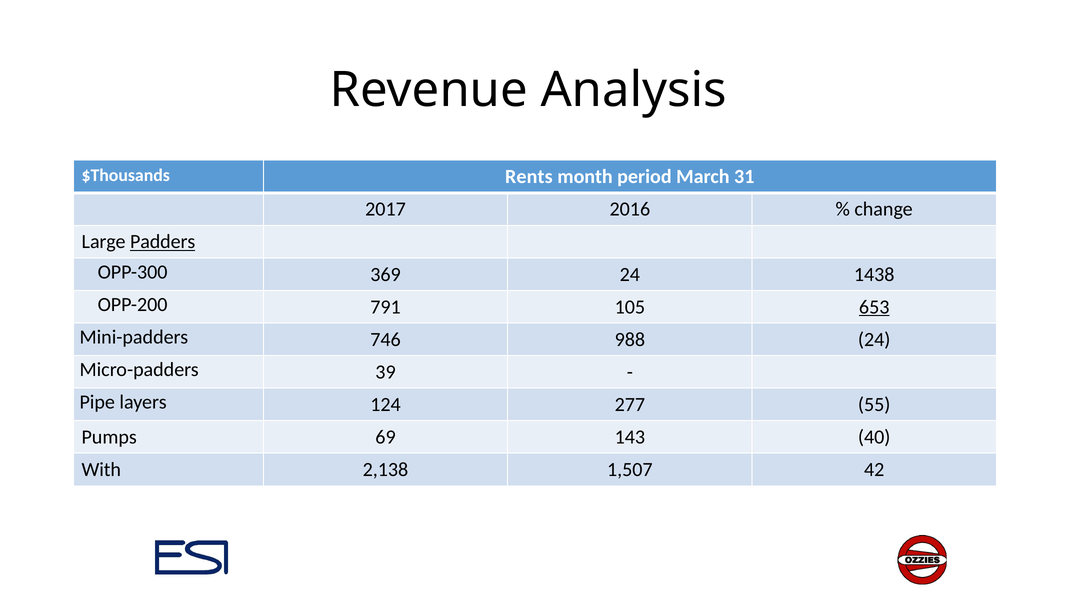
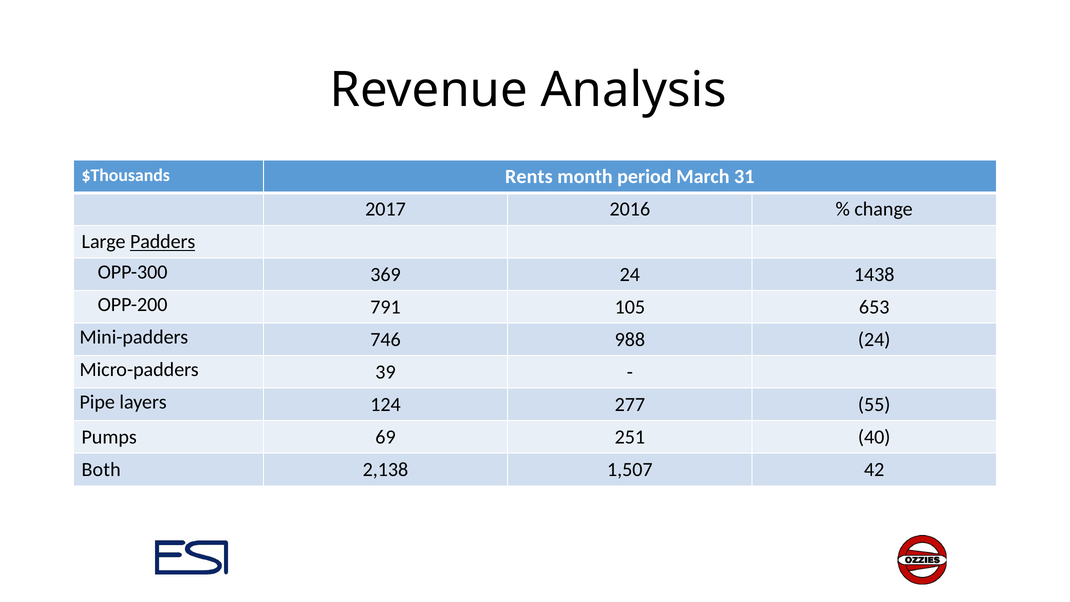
653 underline: present -> none (874, 307)
143: 143 -> 251 (630, 437)
With: With -> Both (101, 470)
